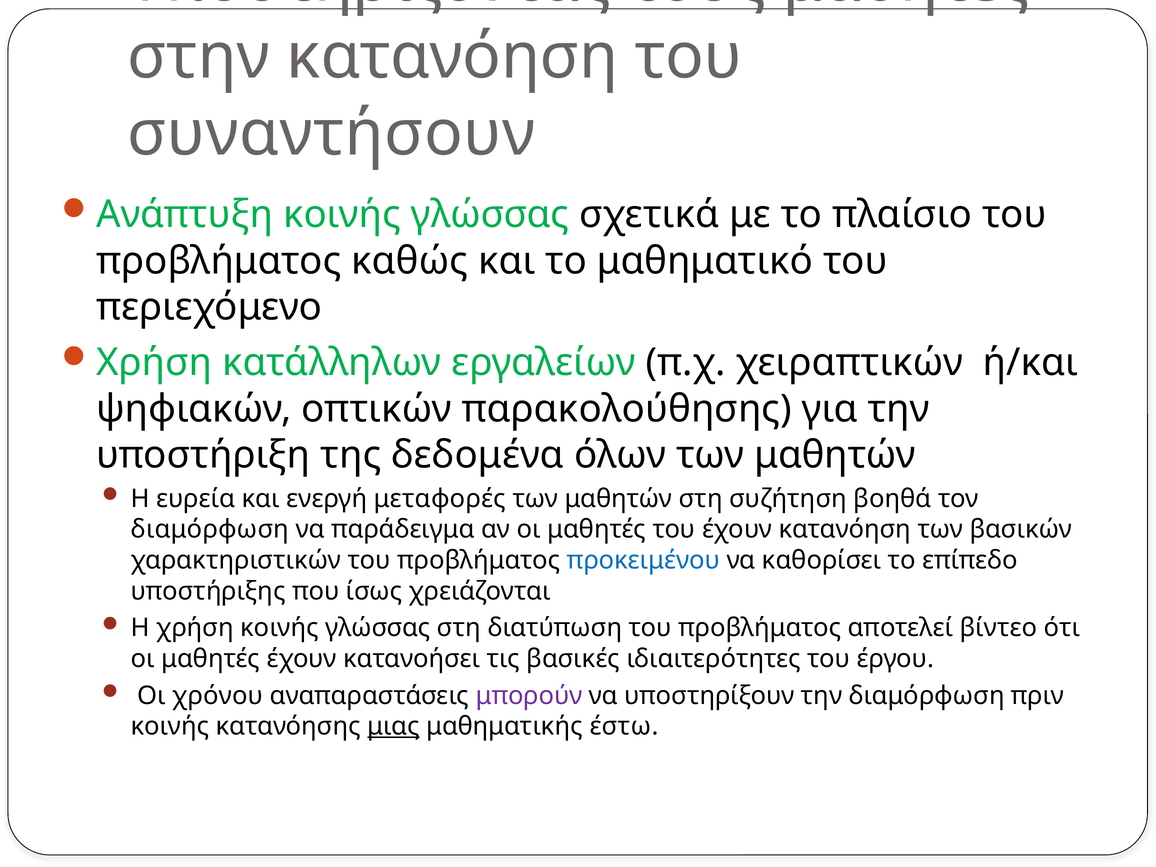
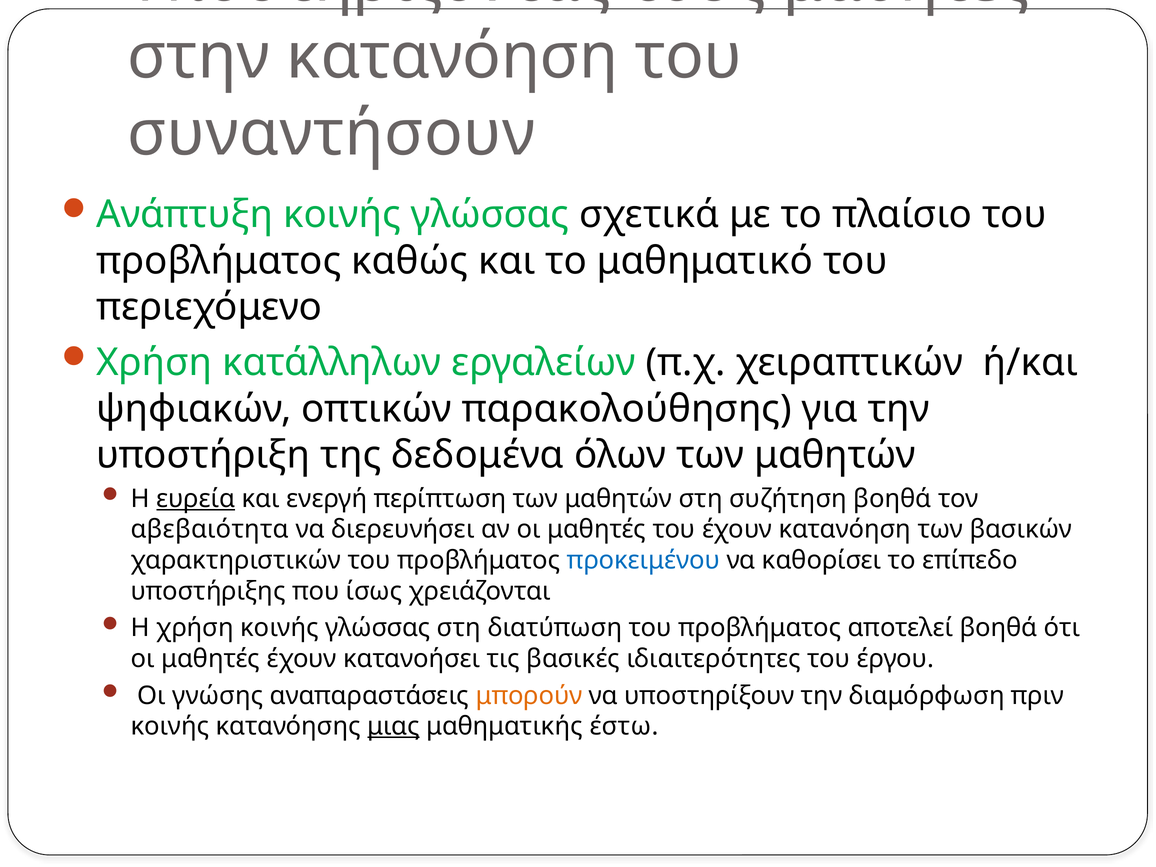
ευρεία underline: none -> present (196, 499)
μεταφορές: μεταφορές -> περίπτωση (440, 499)
διαμόρφωση: διαμόρφωση -> αβεβαιότητα (210, 530)
παράδειγμα: παράδειγμα -> διερευνήσει (403, 530)
αποτελεί βίντεο: βίντεο -> βοηθά (998, 628)
χρόνου: χρόνου -> γνώσης (218, 696)
μπορούν colour: purple -> orange (529, 696)
